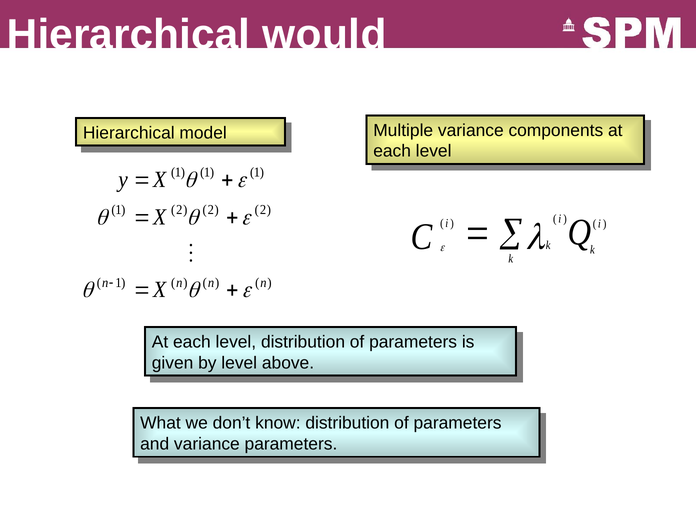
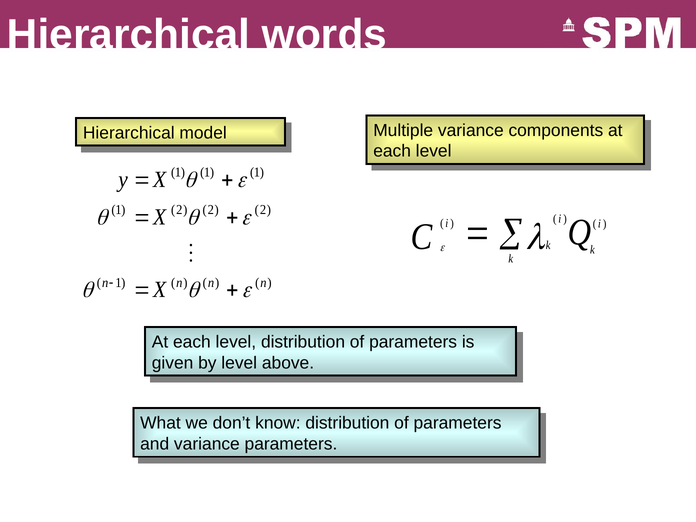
would: would -> words (325, 35)
